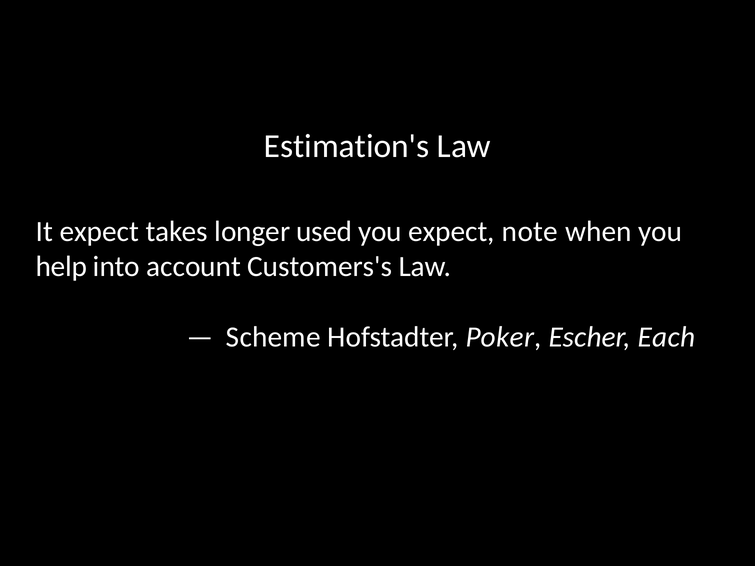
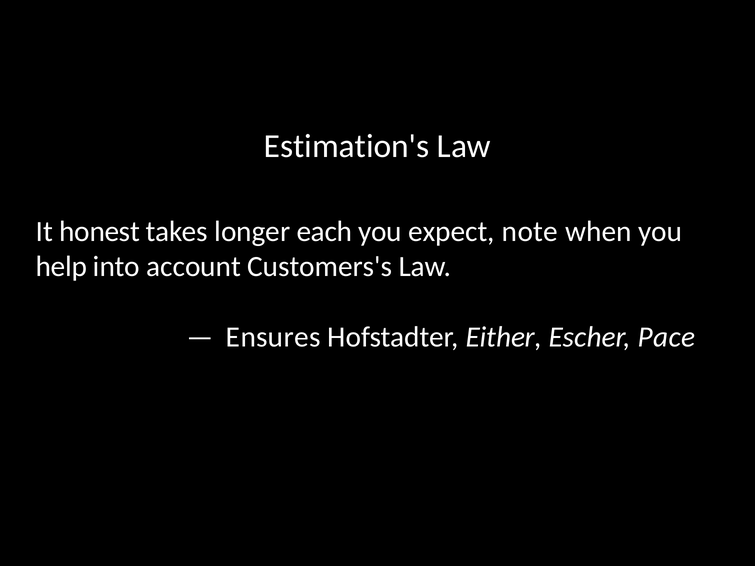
It expect: expect -> honest (100, 232)
used: used -> each (324, 232)
Scheme: Scheme -> Ensures (273, 337)
Poker: Poker -> Either (504, 337)
Each: Each -> Pace (666, 337)
